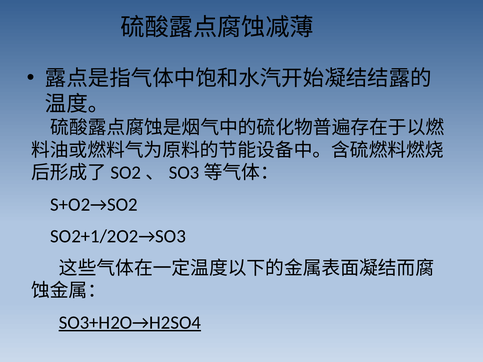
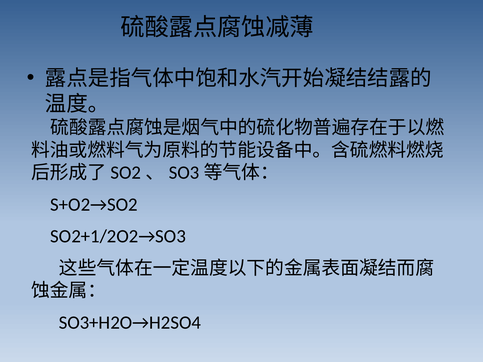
SO3+H2O→H2SO4 underline: present -> none (130, 323)
